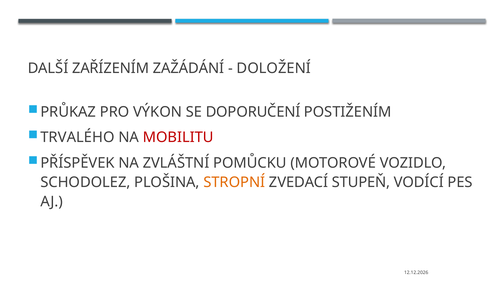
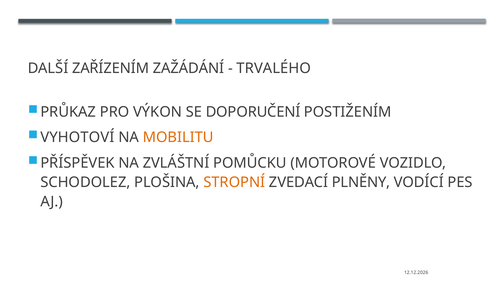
DOLOŽENÍ: DOLOŽENÍ -> TRVALÉHO (274, 68)
TRVALÉHO: TRVALÉHO -> VYHOTOVÍ (77, 138)
MOBILITU colour: red -> orange (178, 138)
STUPEŇ: STUPEŇ -> PLNĚNY (361, 183)
